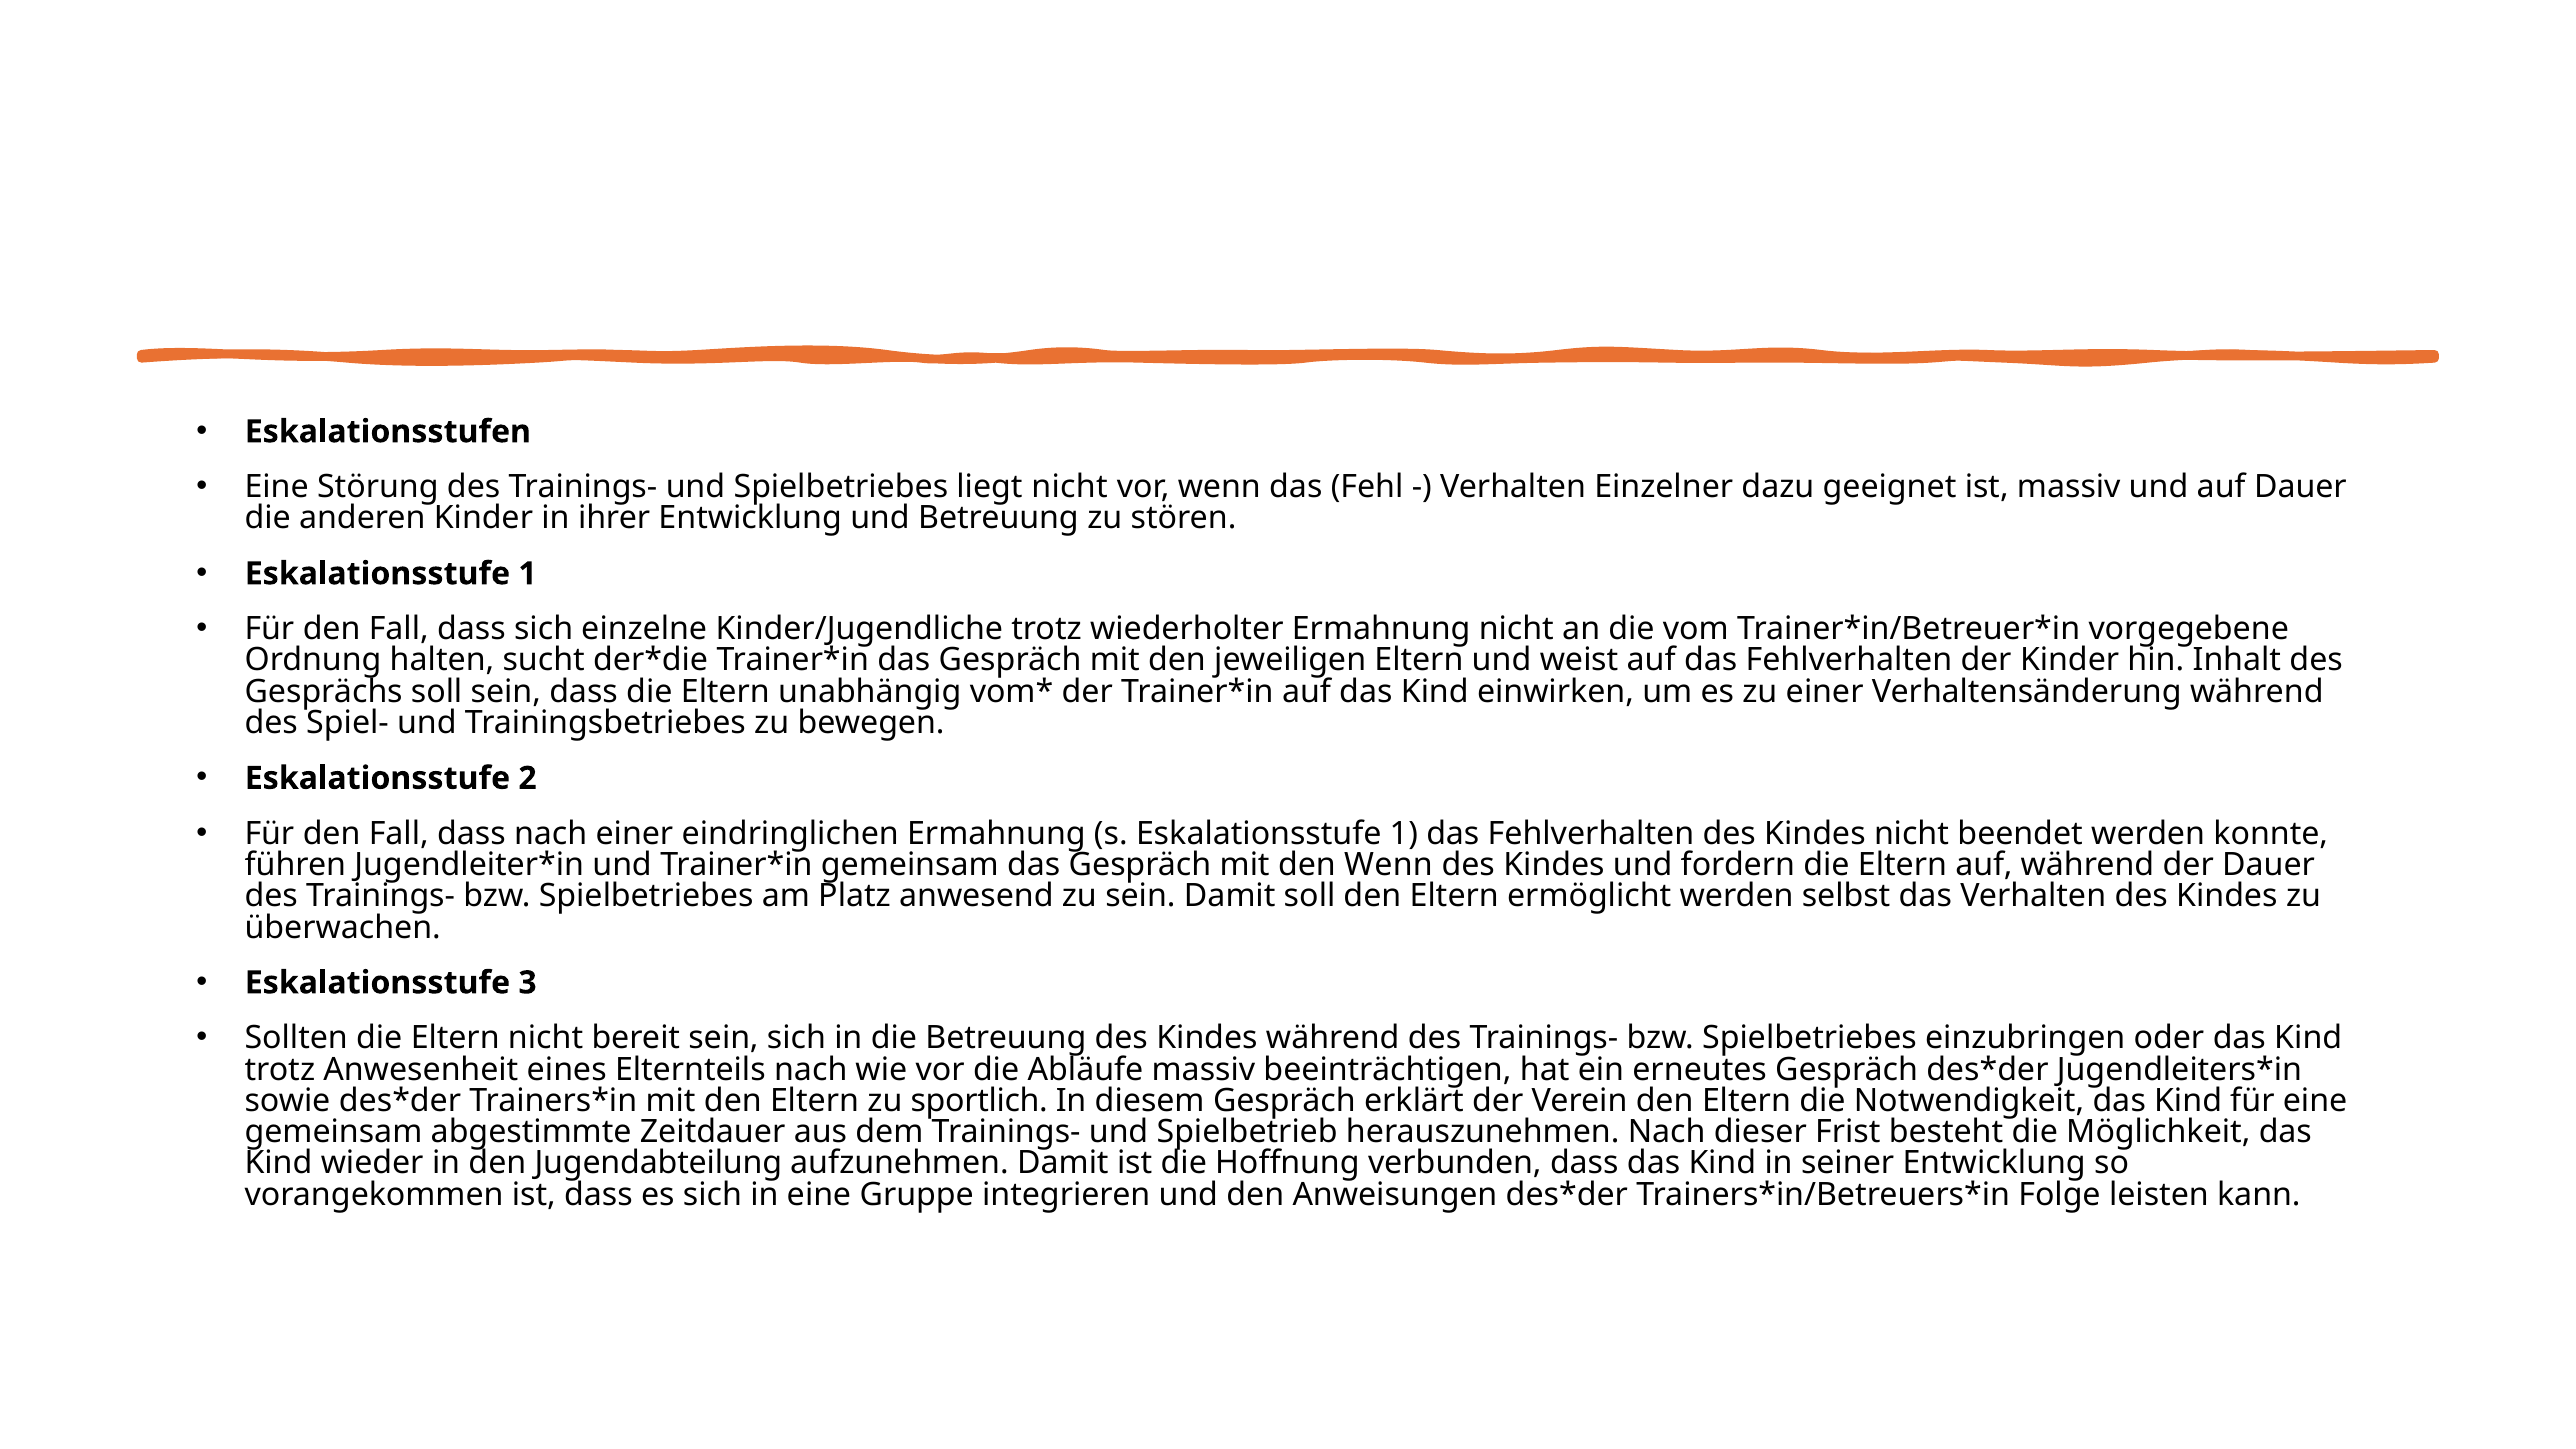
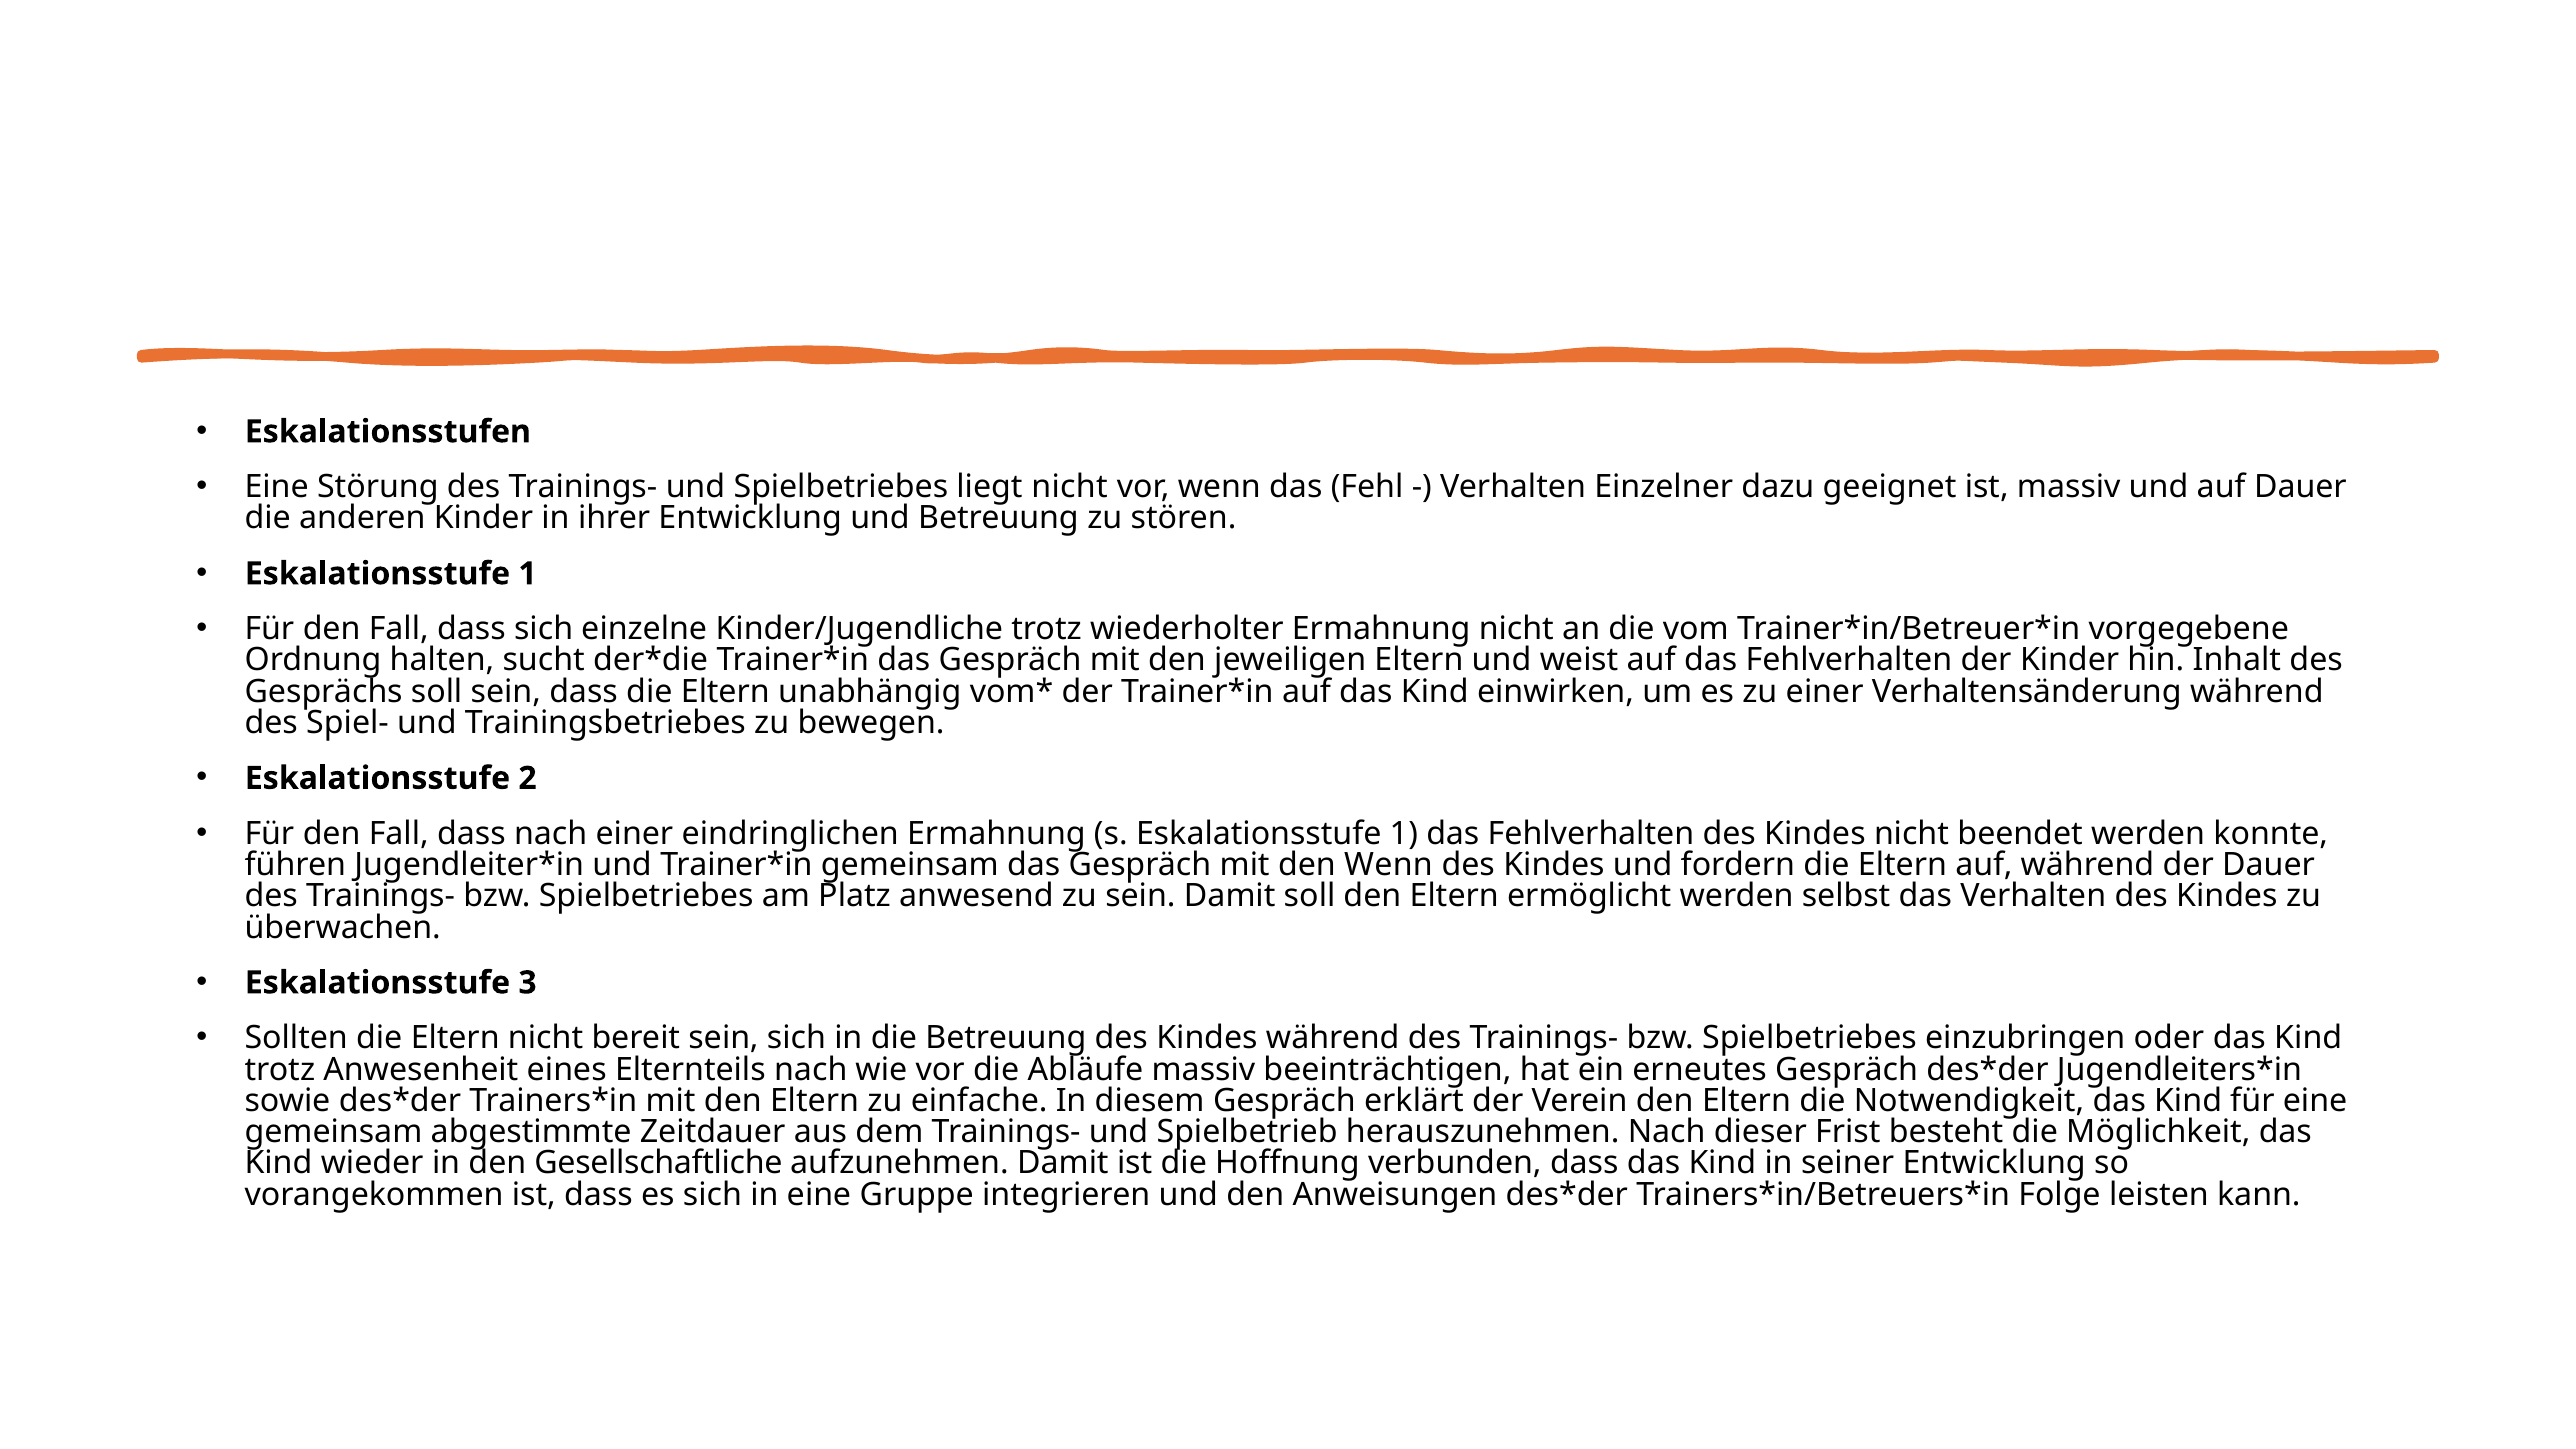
sportlich: sportlich -> einfache (979, 1101)
Jugendabteilung: Jugendabteilung -> Gesellschaftliche (658, 1163)
